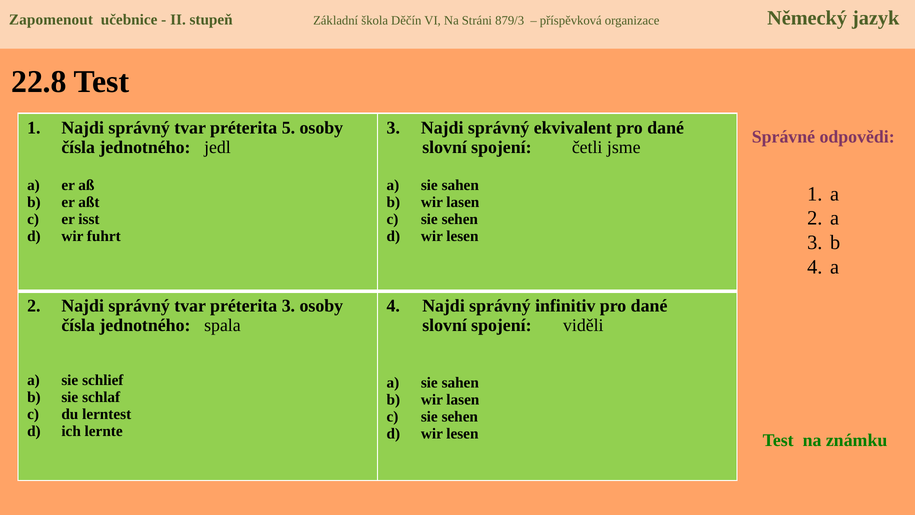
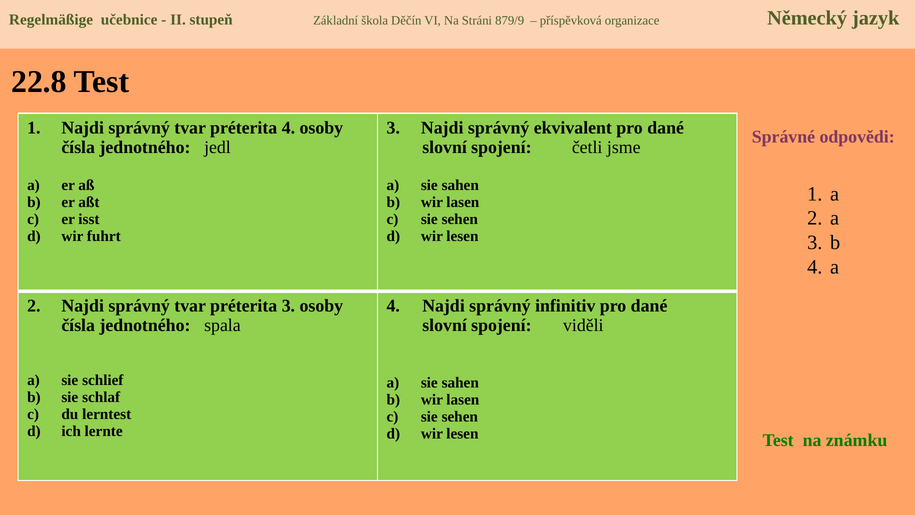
Zapomenout: Zapomenout -> Regelmäßige (51, 20)
879/3: 879/3 -> 879/9 (510, 21)
préterita 5: 5 -> 4 (288, 128)
